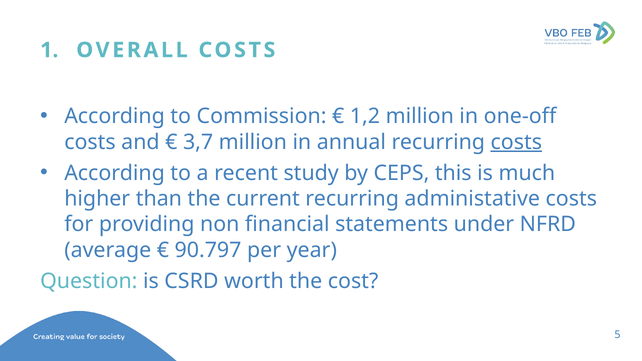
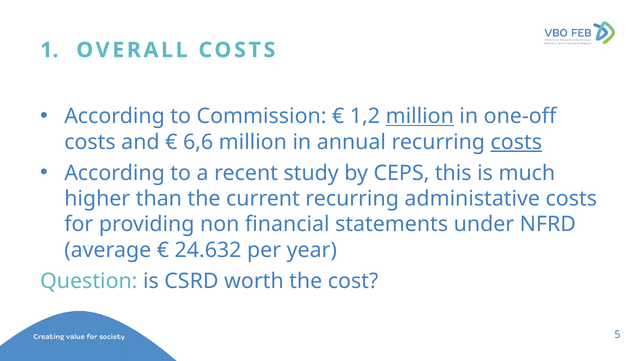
million underline: none -> present (420, 116)
3,7: 3,7 -> 6,6 (198, 142)
90.797: 90.797 -> 24.632 (208, 250)
